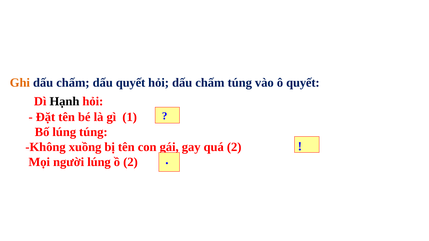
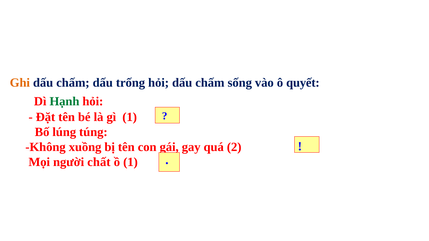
dấu quyết: quyết -> trống (131, 83)
chấm túng: túng -> sống (240, 83)
Hạnh colour: black -> green (64, 101)
người lúng: lúng -> chất (99, 162)
ồ 2: 2 -> 1 (130, 162)
